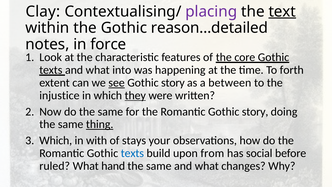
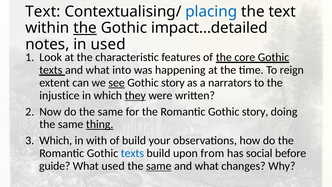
Clay: Clay -> Text (43, 11)
placing colour: purple -> blue (211, 11)
text underline: present -> none (282, 11)
the underline: none -> present (85, 28)
reason…detailed: reason…detailed -> impact…detailed (209, 28)
in force: force -> used (108, 44)
forth: forth -> reign (292, 70)
between: between -> narrators (230, 83)
of stays: stays -> build (134, 140)
ruled: ruled -> guide (55, 166)
What hand: hand -> used (113, 166)
same underline: none -> present (159, 166)
